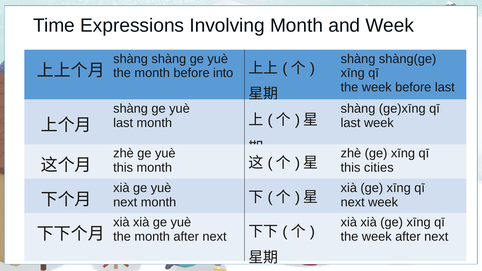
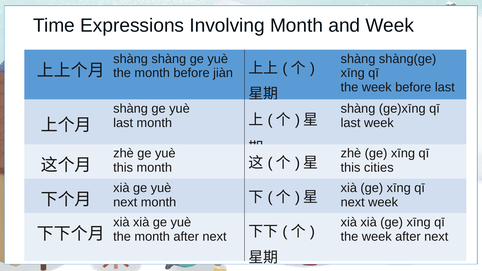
into: into -> jiàn (223, 73)
